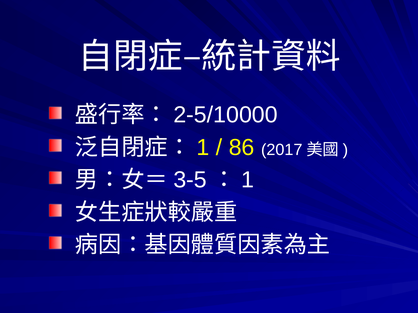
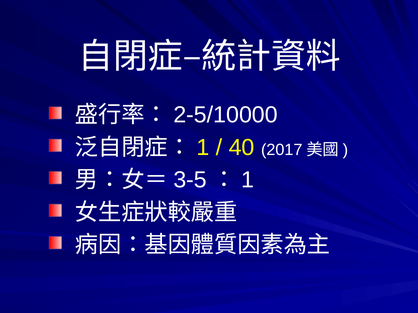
86: 86 -> 40 (242, 148)
